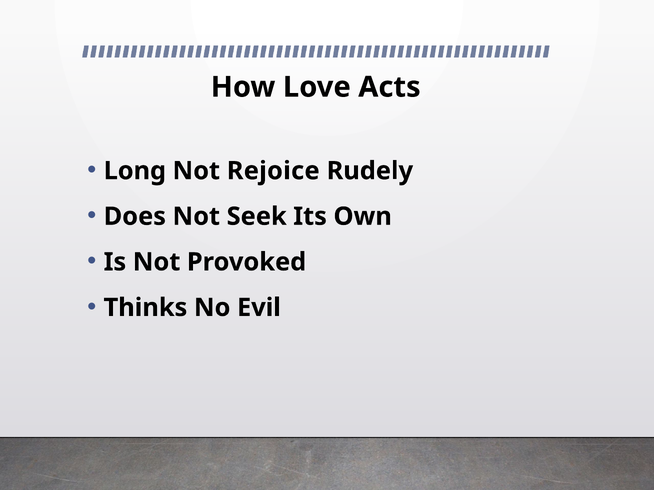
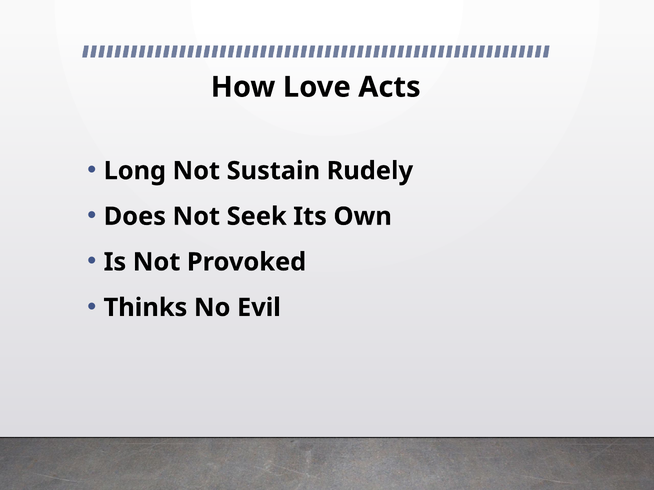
Rejoice: Rejoice -> Sustain (273, 171)
